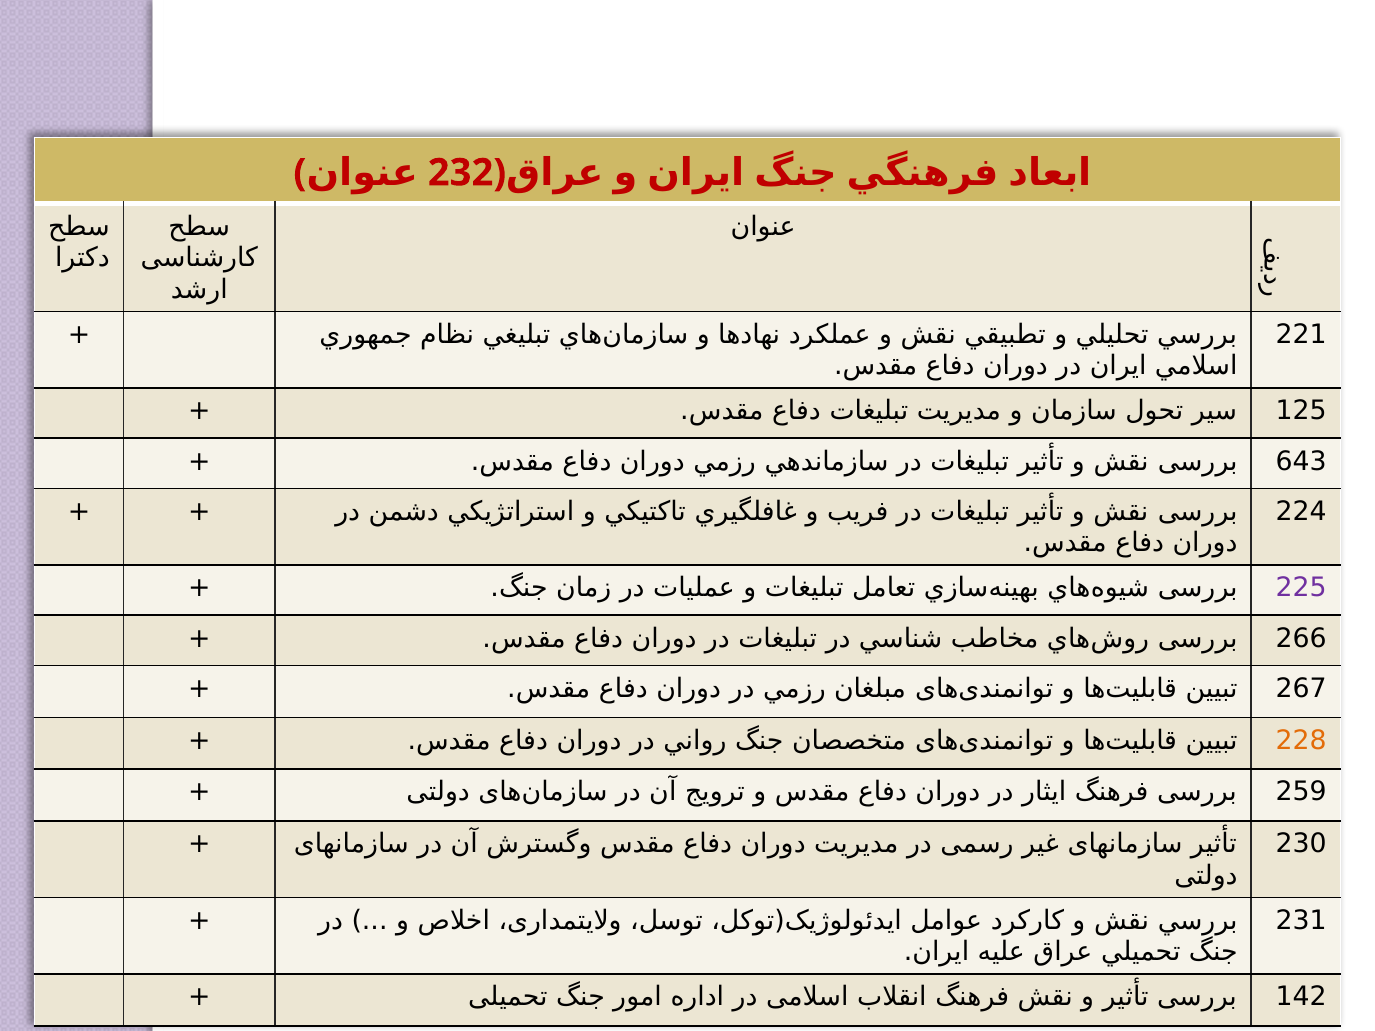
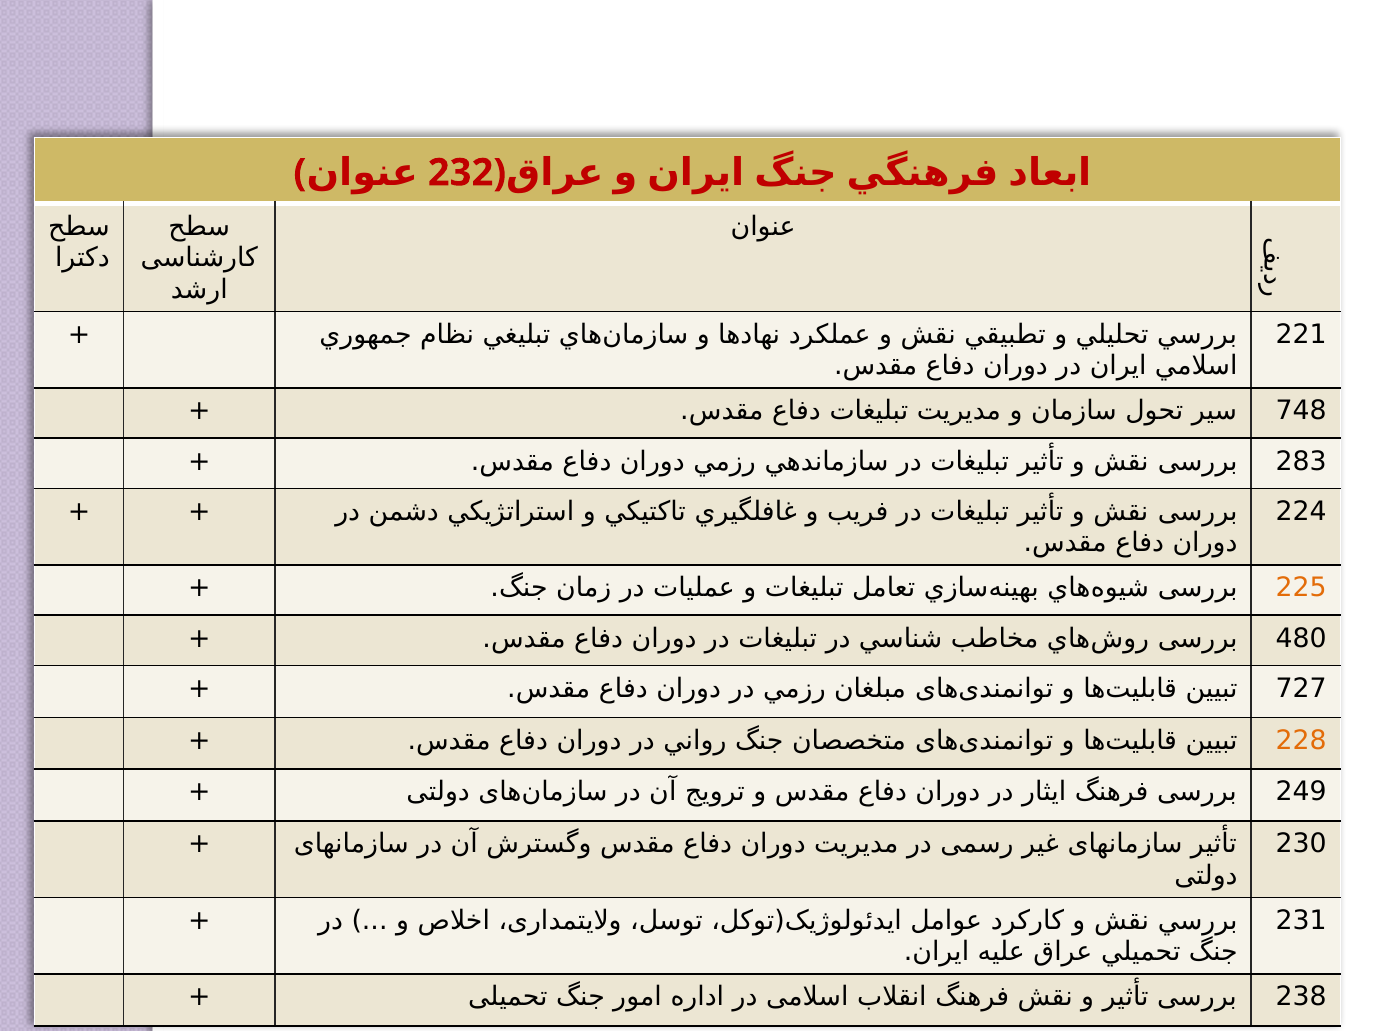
125: 125 -> 748 (1301, 411)
643: 643 -> 283 (1301, 461)
225 colour: purple -> orange (1301, 588)
266: 266 -> 480 (1301, 638)
267: 267 -> 727 (1301, 689)
259: 259 -> 249 (1301, 792)
142: 142 -> 238 (1301, 997)
